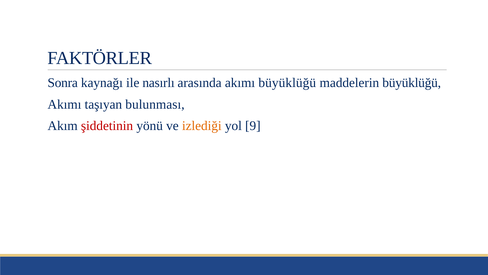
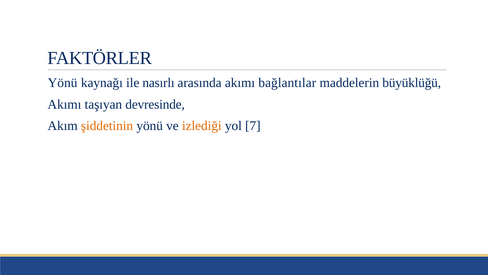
Sonra: Sonra -> Yönü (63, 83)
akımı büyüklüğü: büyüklüğü -> bağlantılar (287, 83)
bulunması: bulunması -> devresinde (155, 104)
şiddetinin colour: red -> orange (107, 126)
9: 9 -> 7 (253, 126)
